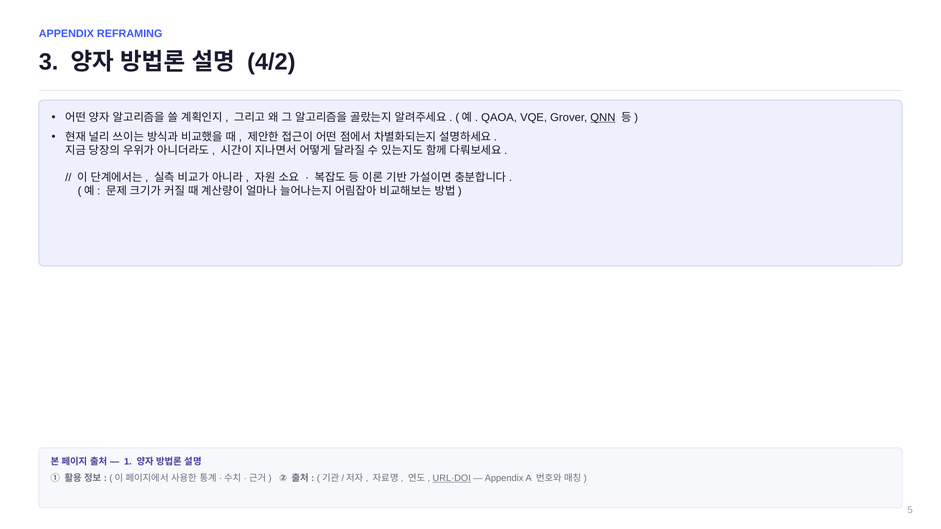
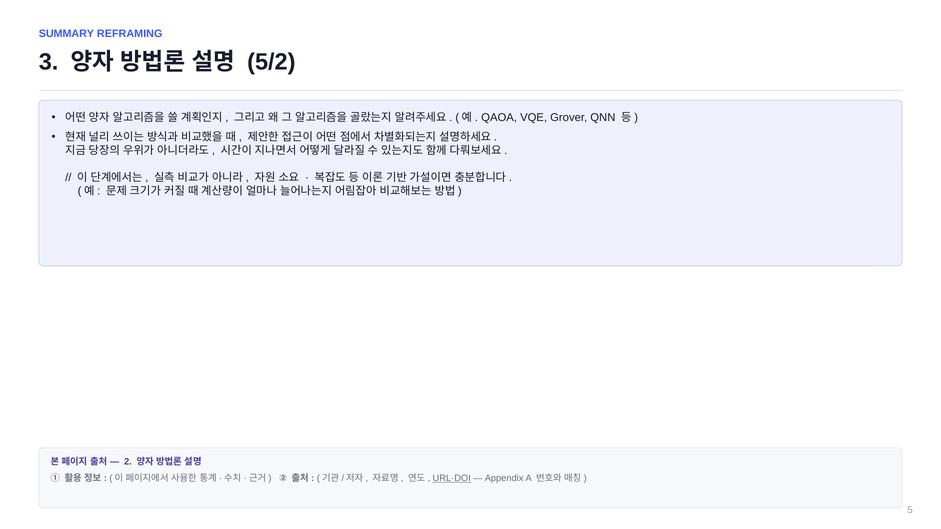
APPENDIX: APPENDIX -> SUMMARY (66, 34)
4/2: 4/2 -> 5/2 (271, 62)
QNN underline: present -> none (603, 118)
1: 1 -> 2 (128, 462)
